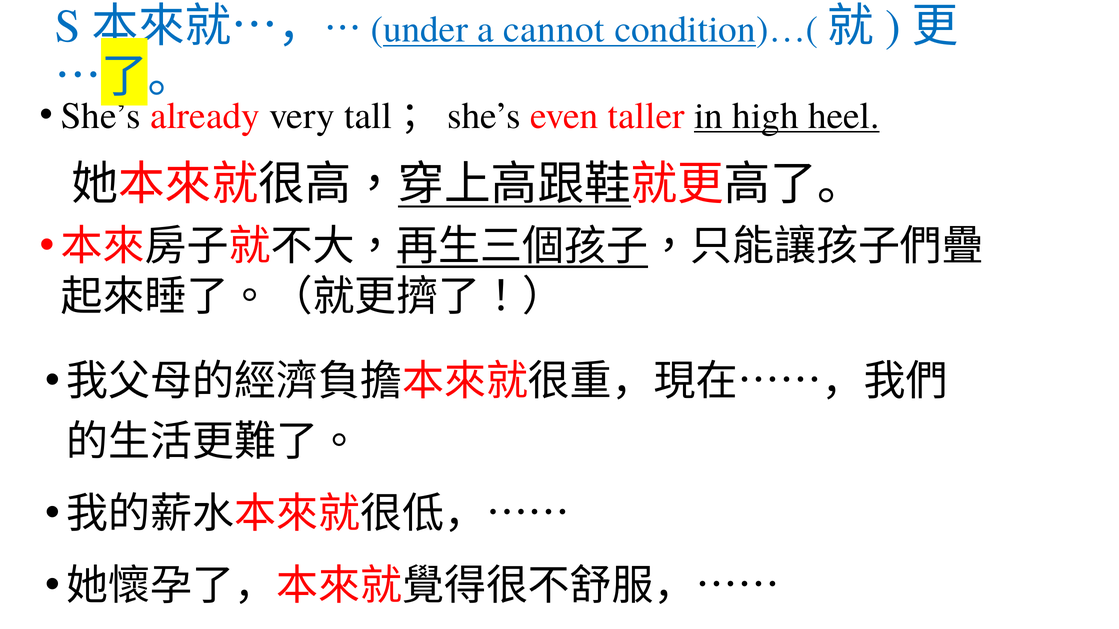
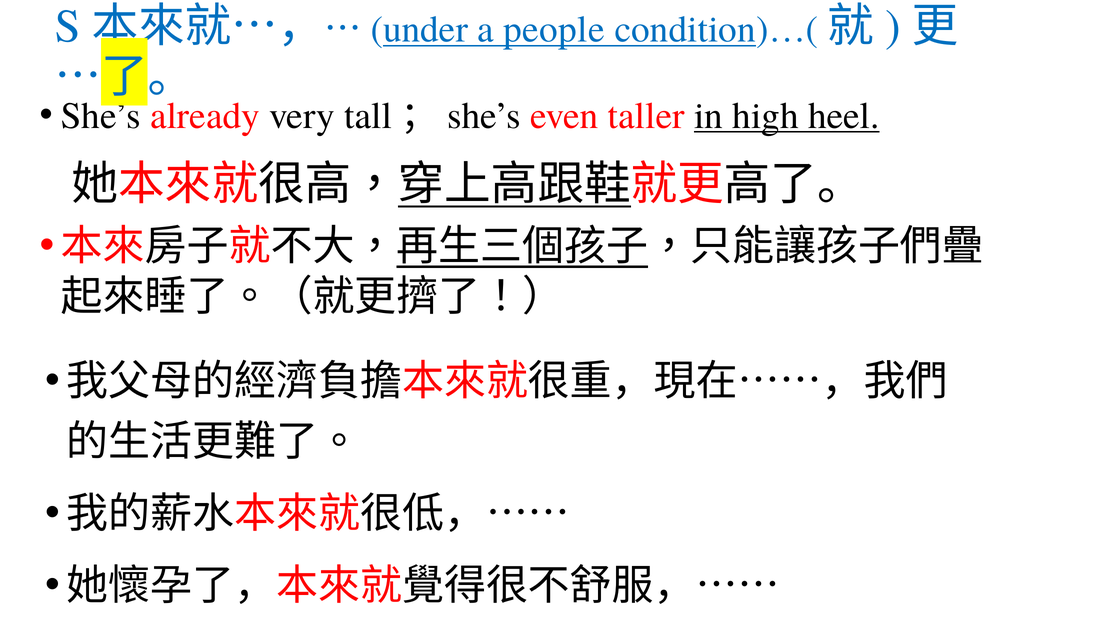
cannot: cannot -> people (554, 30)
